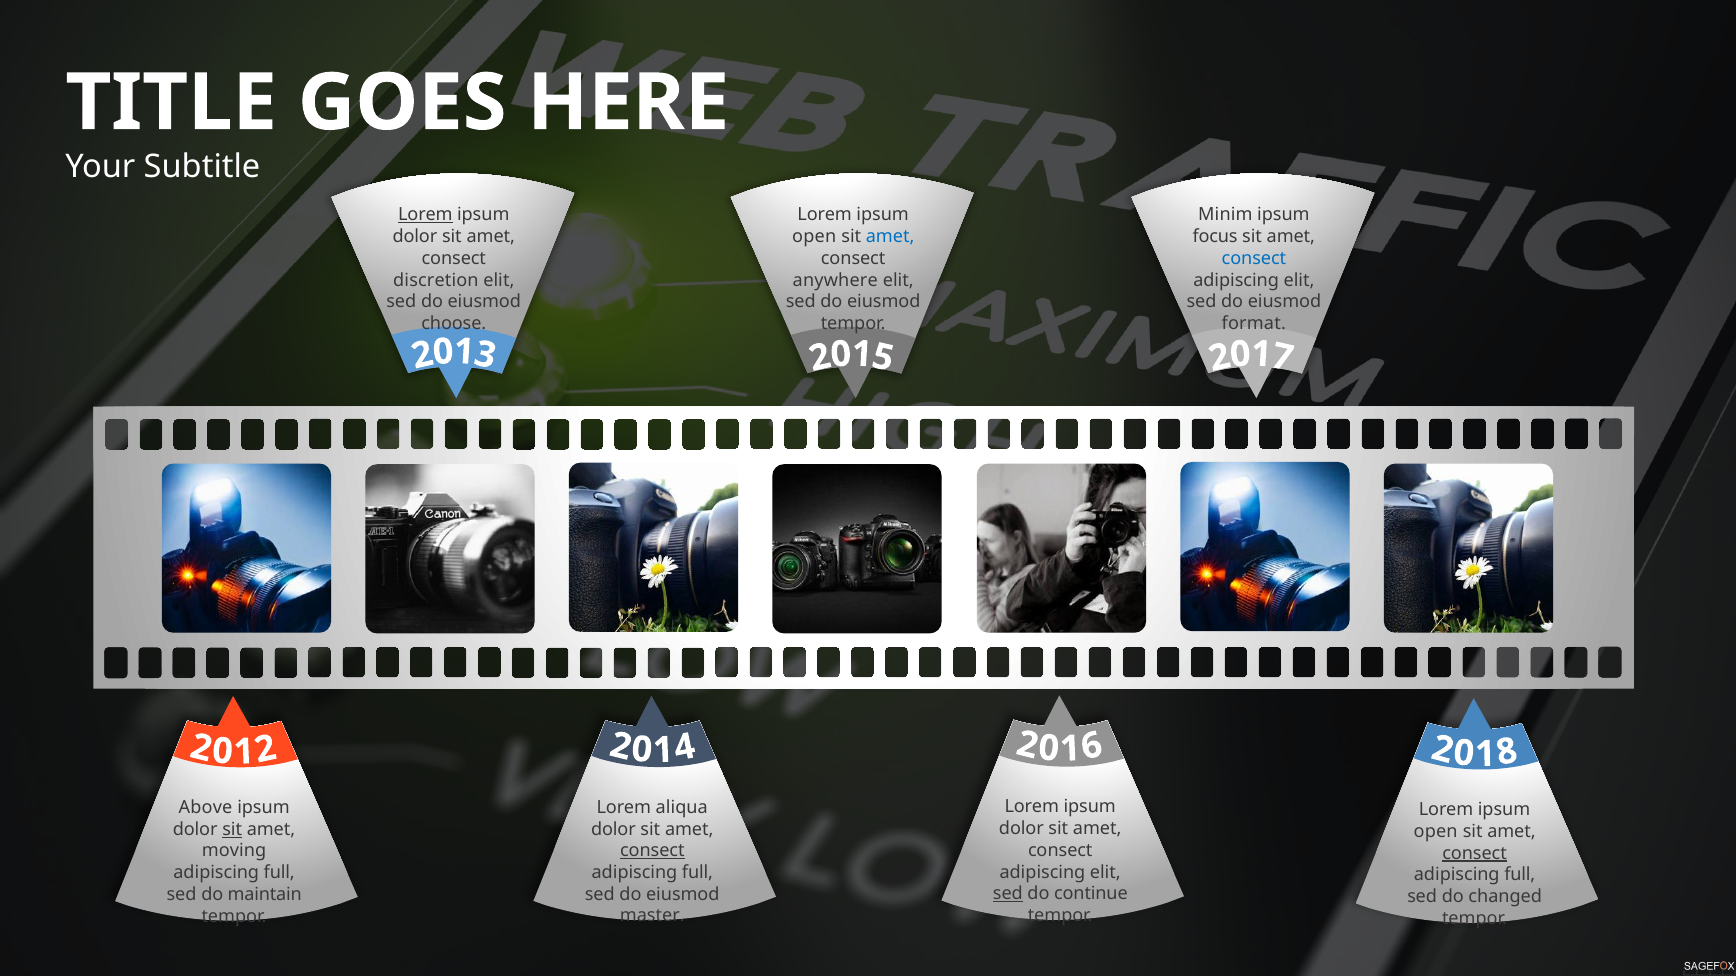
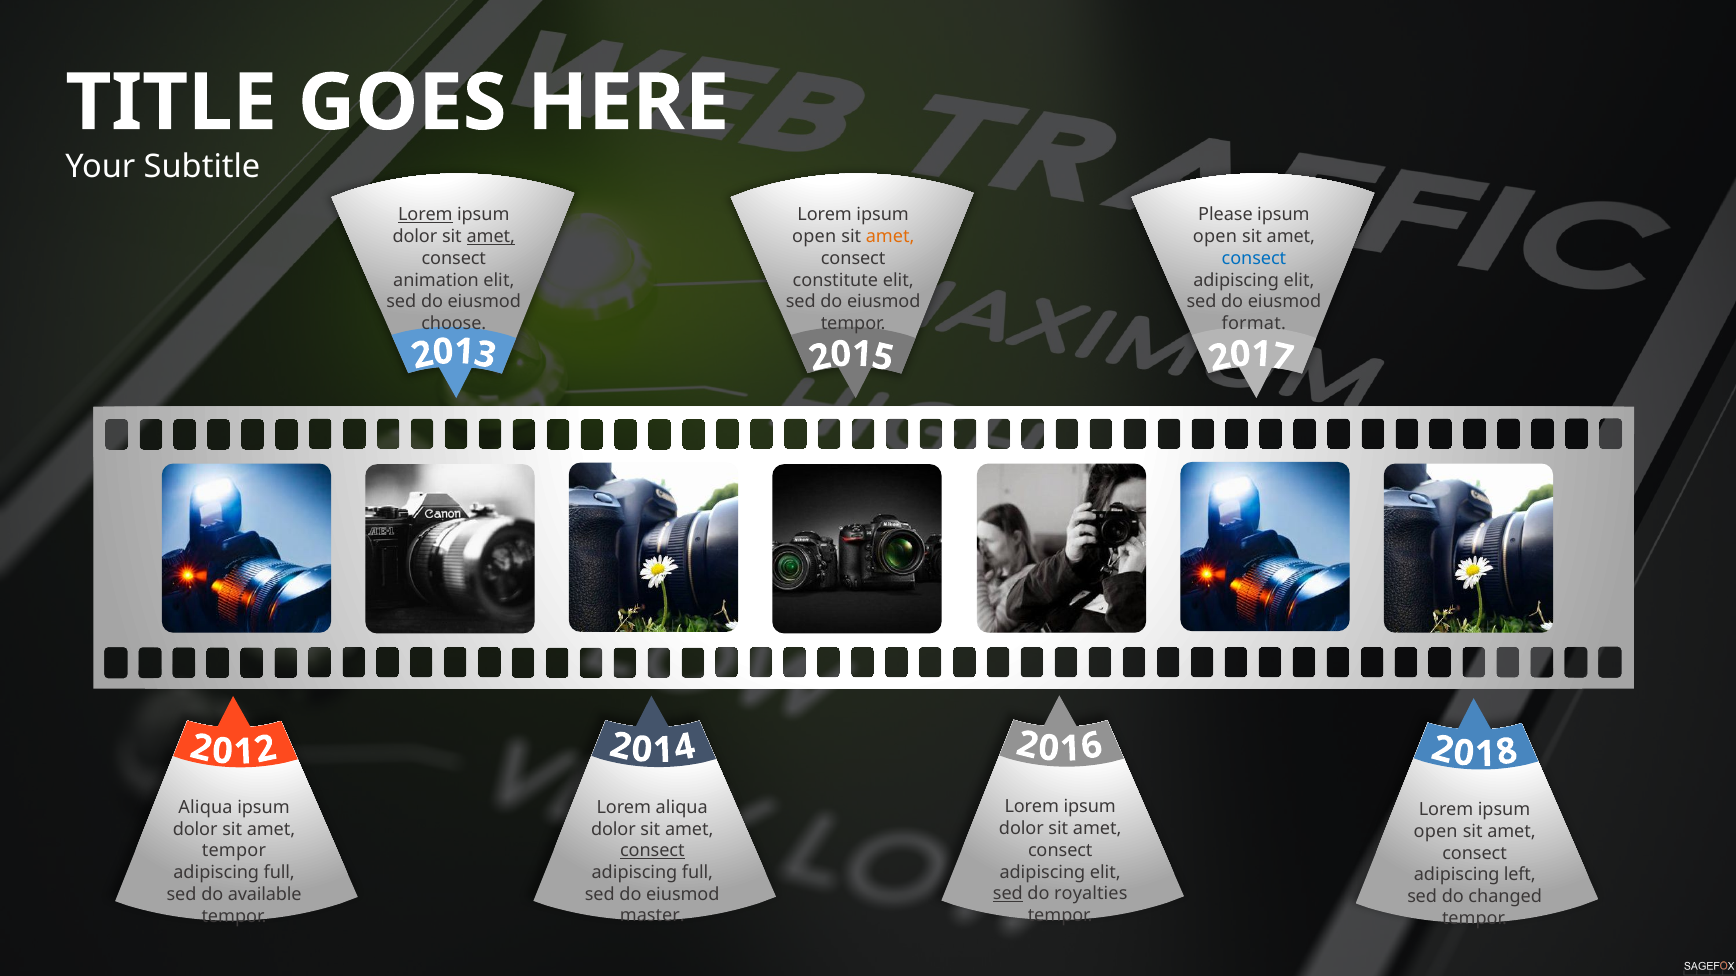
Minim: Minim -> Please (1225, 215)
amet underline: none -> present (491, 237)
amet colour: blue -> orange (890, 237)
focus: focus -> open (1215, 237)
discretion: discretion -> animation (436, 280)
anywhere: anywhere -> constitute (835, 280)
Above: Above -> Aliqua (205, 808)
sit underline: present -> none (232, 830)
moving: moving -> tempor (234, 851)
consect underline: present -> none (1475, 854)
full: full -> left (1520, 875)
continue: continue -> royalties (1091, 894)
maintain: maintain -> available (265, 895)
